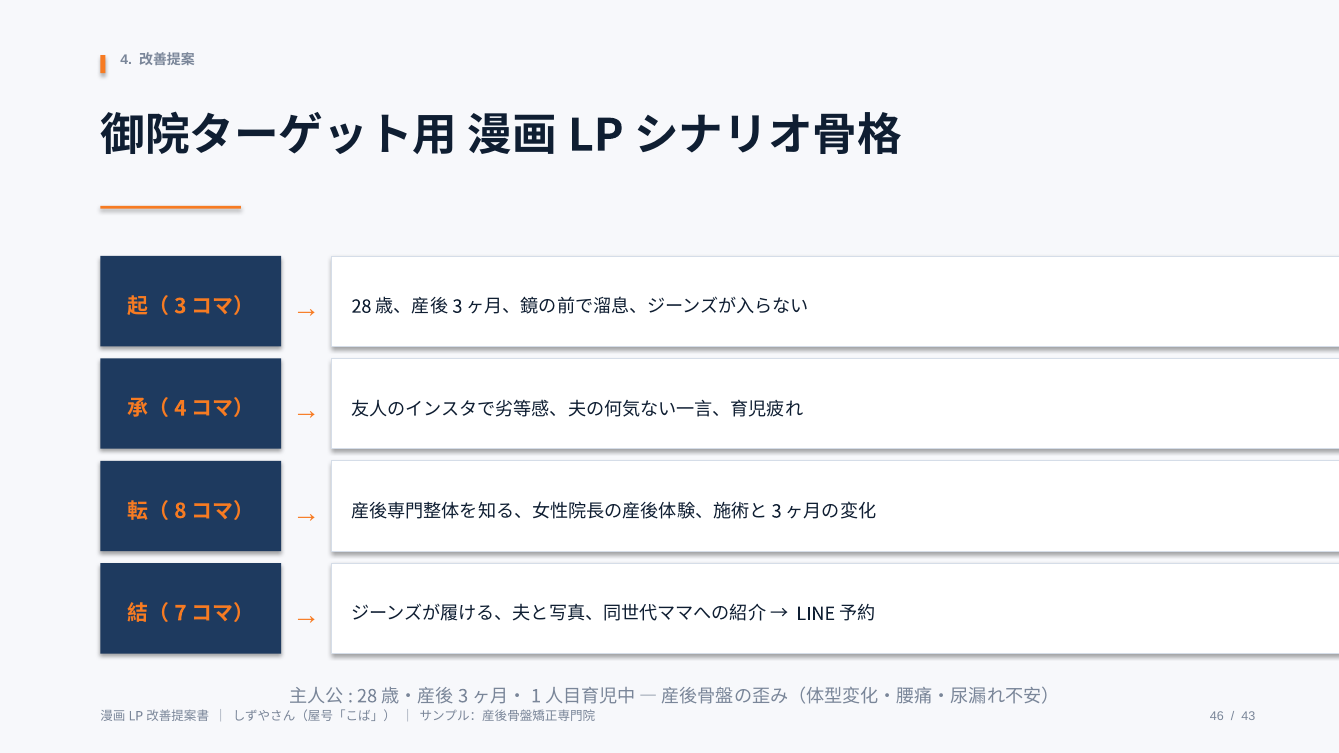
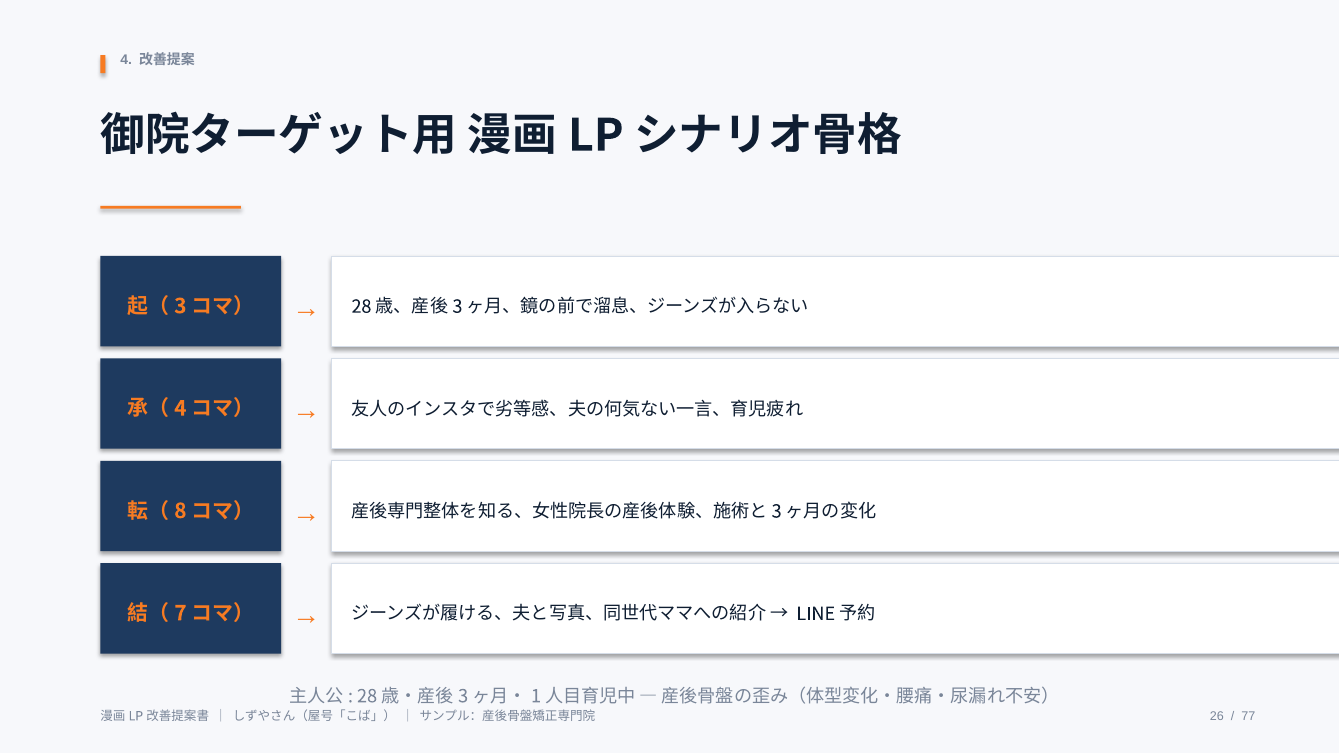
46: 46 -> 26 (1217, 716)
43: 43 -> 77 (1248, 716)
